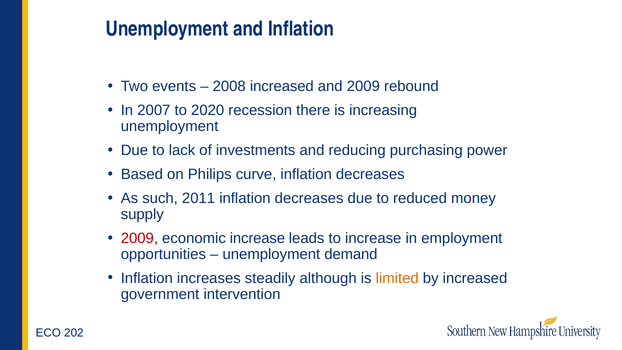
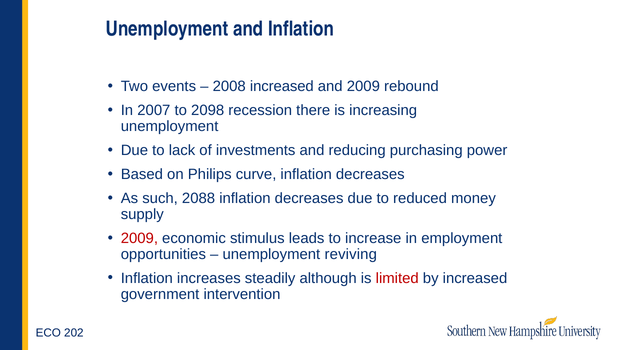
2020: 2020 -> 2098 (208, 110)
2011: 2011 -> 2088 (199, 198)
economic increase: increase -> stimulus (257, 238)
demand: demand -> reviving (351, 254)
limited colour: orange -> red (397, 278)
